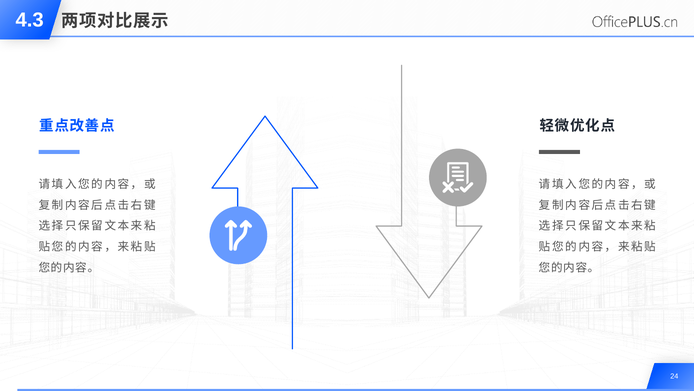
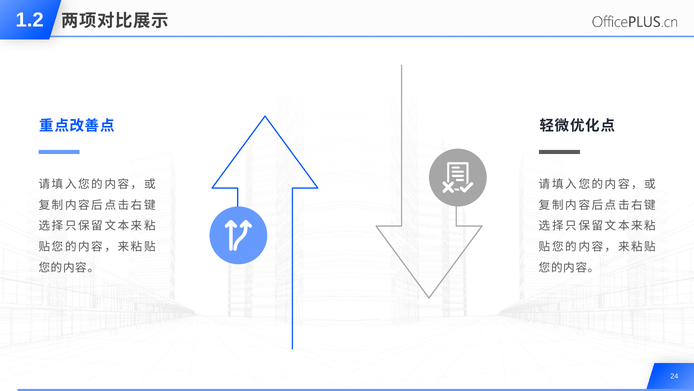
4.3: 4.3 -> 1.2 (30, 20)
